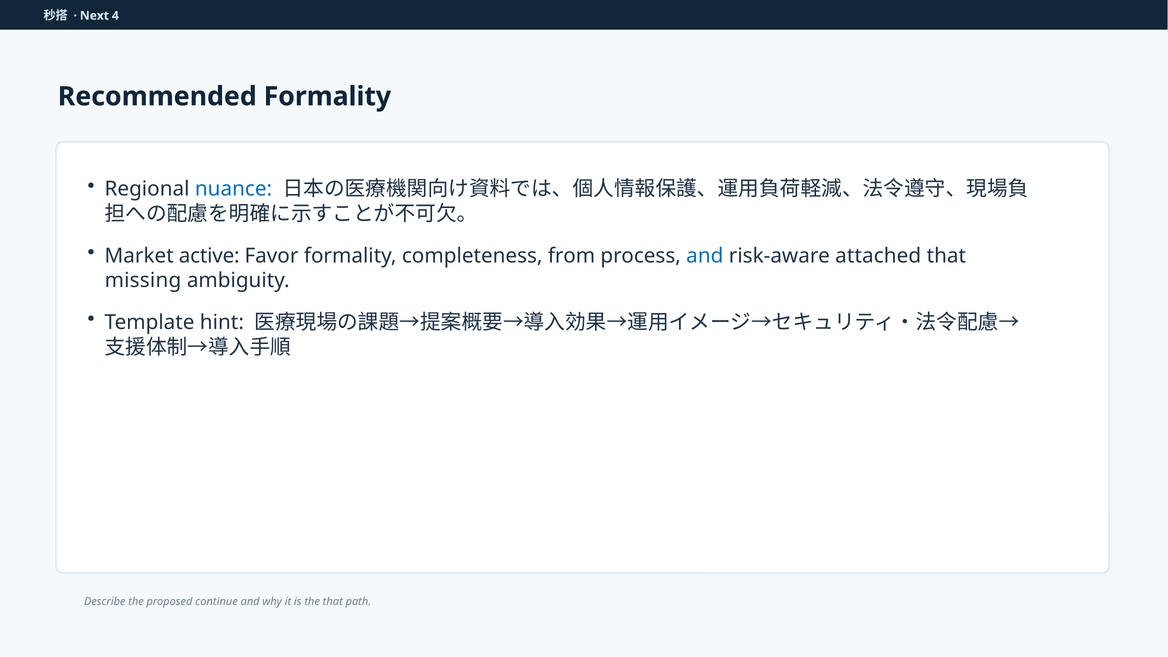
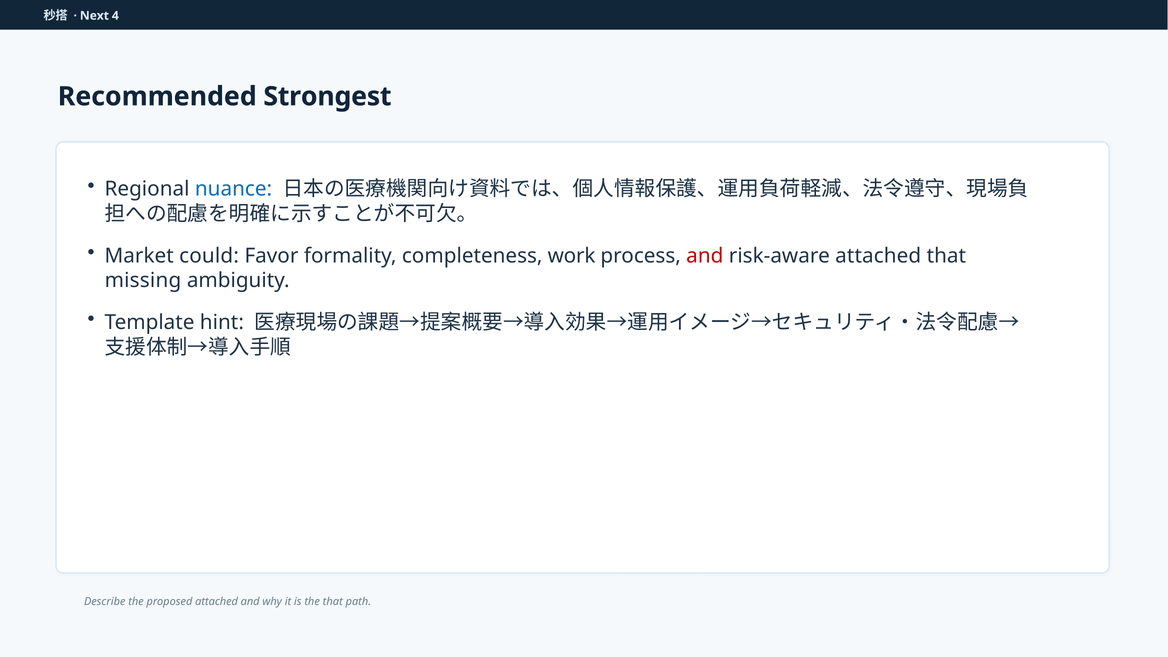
Recommended Formality: Formality -> Strongest (327, 96)
active: active -> could (209, 256)
from: from -> work (572, 256)
and colour: blue -> red (705, 256)
proposed continue: continue -> attached (217, 602)
